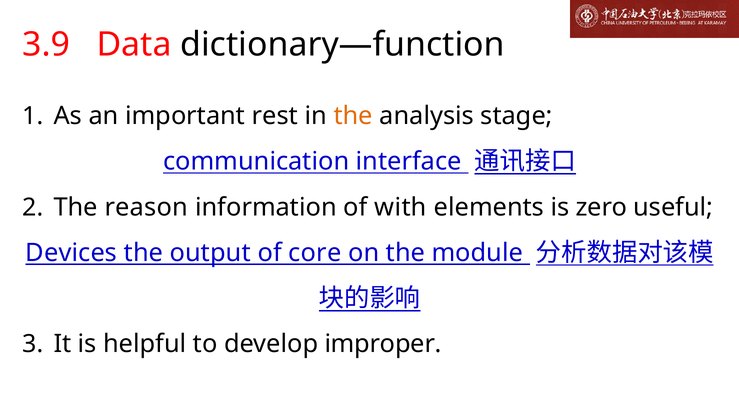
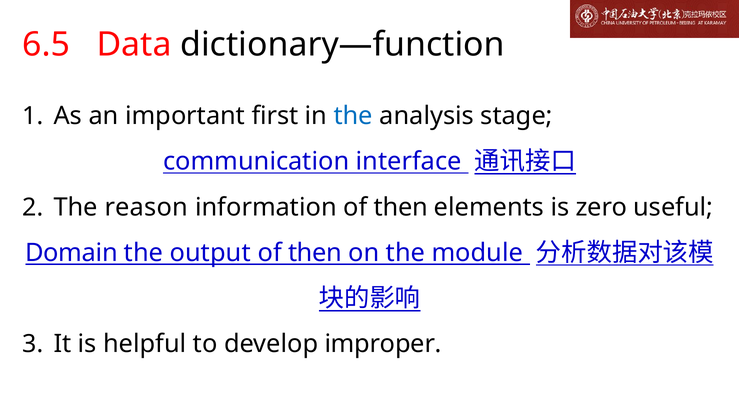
3.9: 3.9 -> 6.5 (46, 45)
rest: rest -> first (275, 116)
the colour: orange -> blue (353, 116)
information of with: with -> then (401, 208)
Devices: Devices -> Domain (71, 253)
core: core -> then (315, 253)
